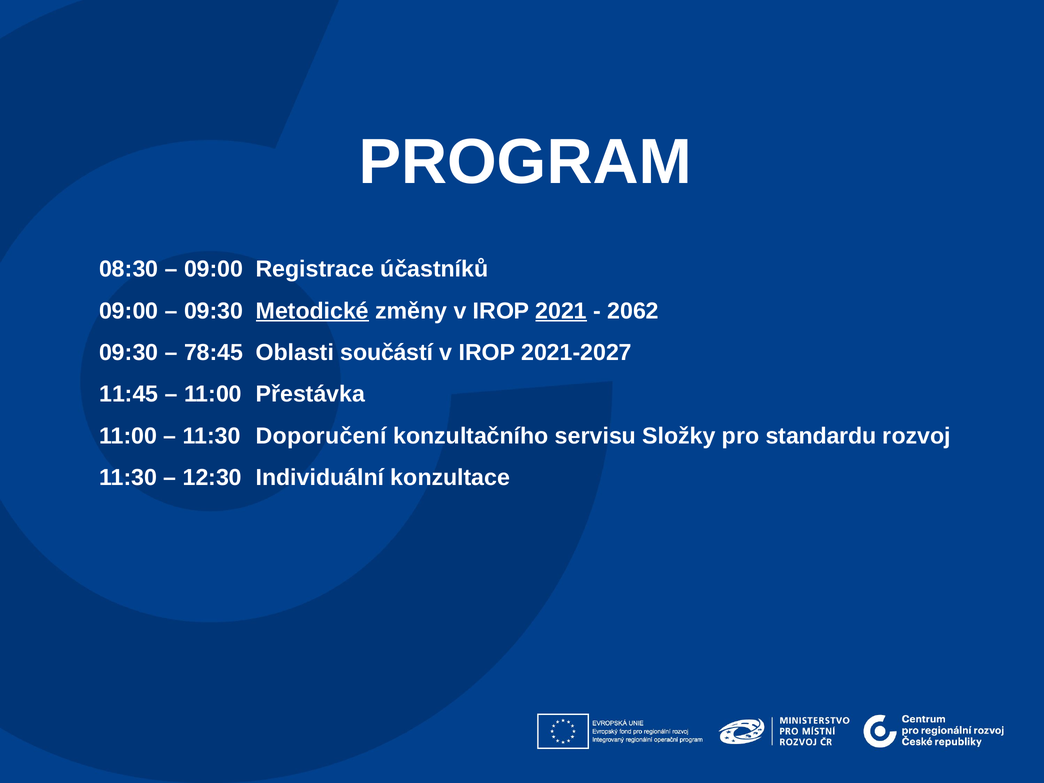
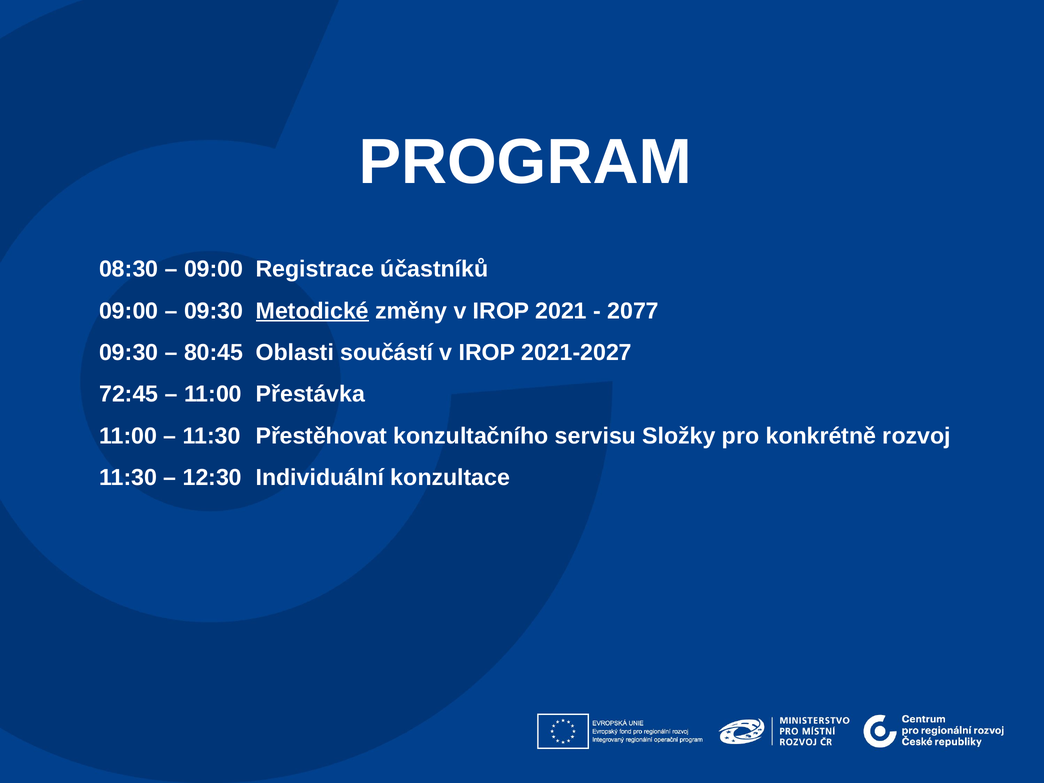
2021 underline: present -> none (561, 311)
2062: 2062 -> 2077 (633, 311)
78:45: 78:45 -> 80:45 (214, 353)
11:45: 11:45 -> 72:45 (129, 394)
Doporučení: Doporučení -> Přestěhovat (321, 436)
standardu: standardu -> konkrétně (821, 436)
